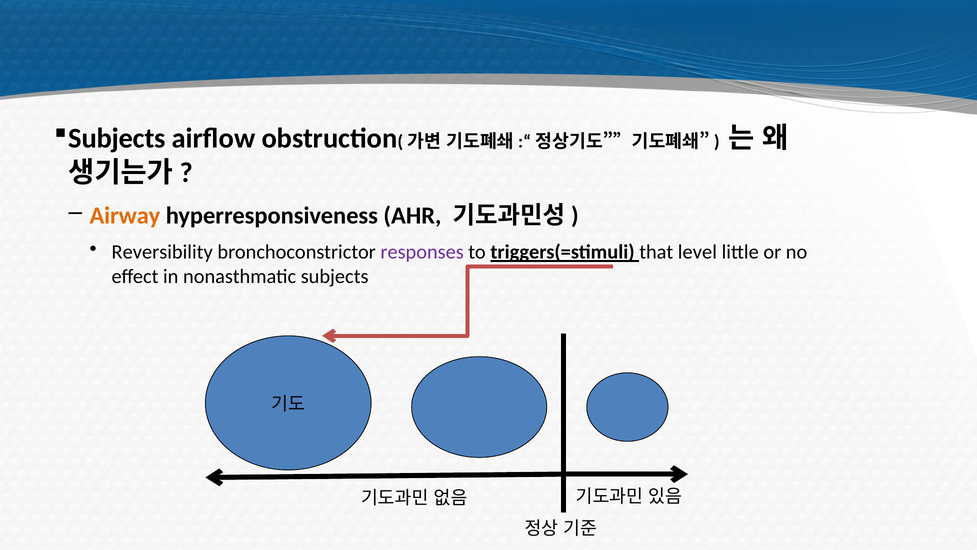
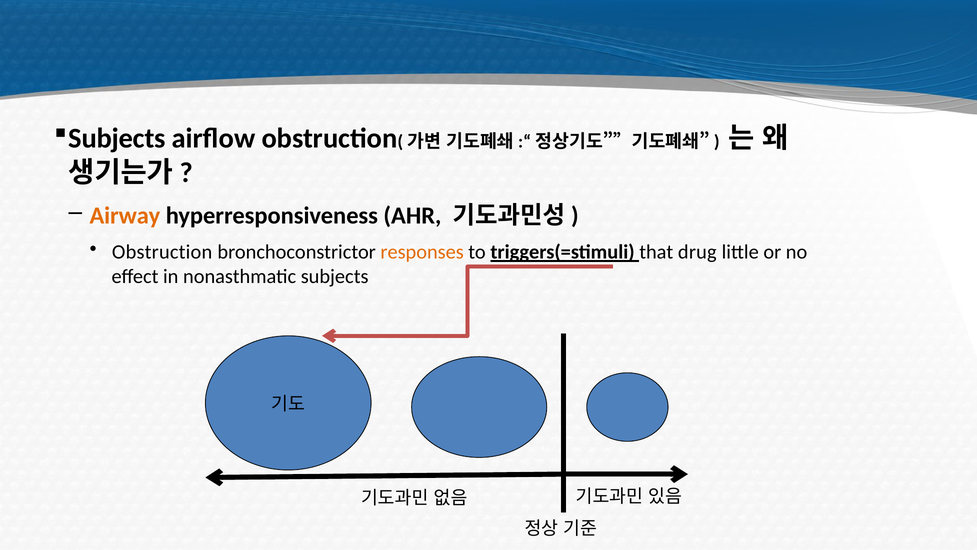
Reversibility: Reversibility -> Obstruction (162, 252)
responses colour: purple -> orange (422, 252)
level: level -> drug (697, 252)
